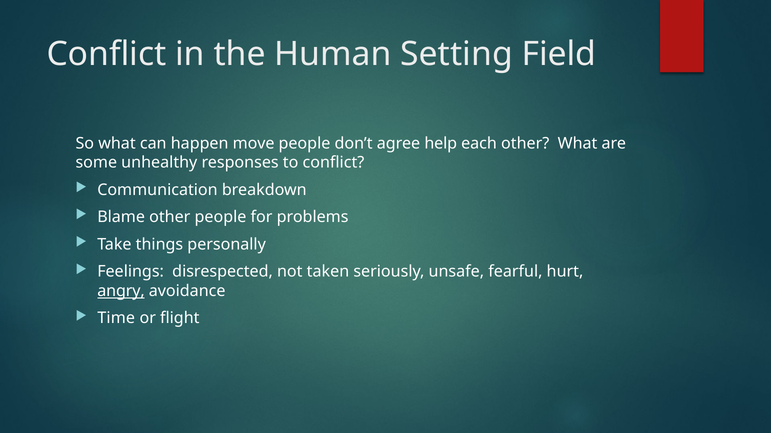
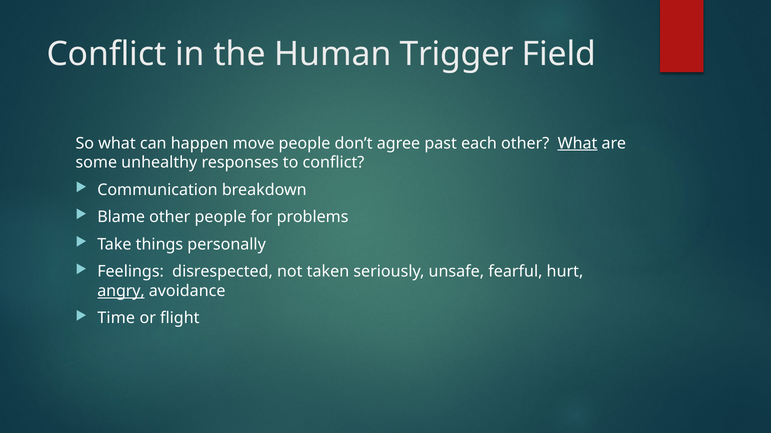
Setting: Setting -> Trigger (457, 54)
help: help -> past (441, 143)
What underline: none -> present (578, 143)
